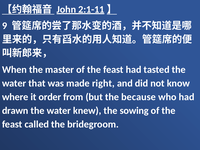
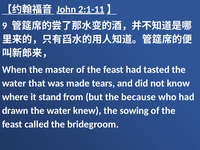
right: right -> tears (103, 83)
order: order -> stand (50, 97)
